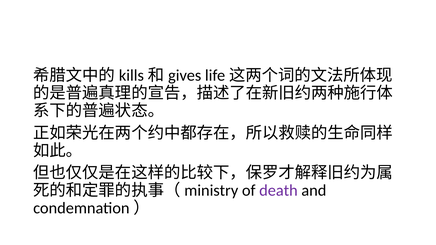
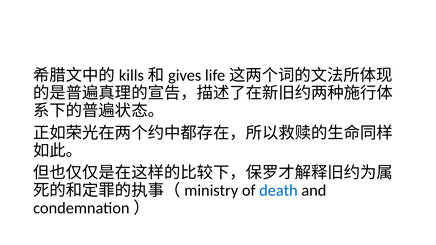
death colour: purple -> blue (278, 191)
